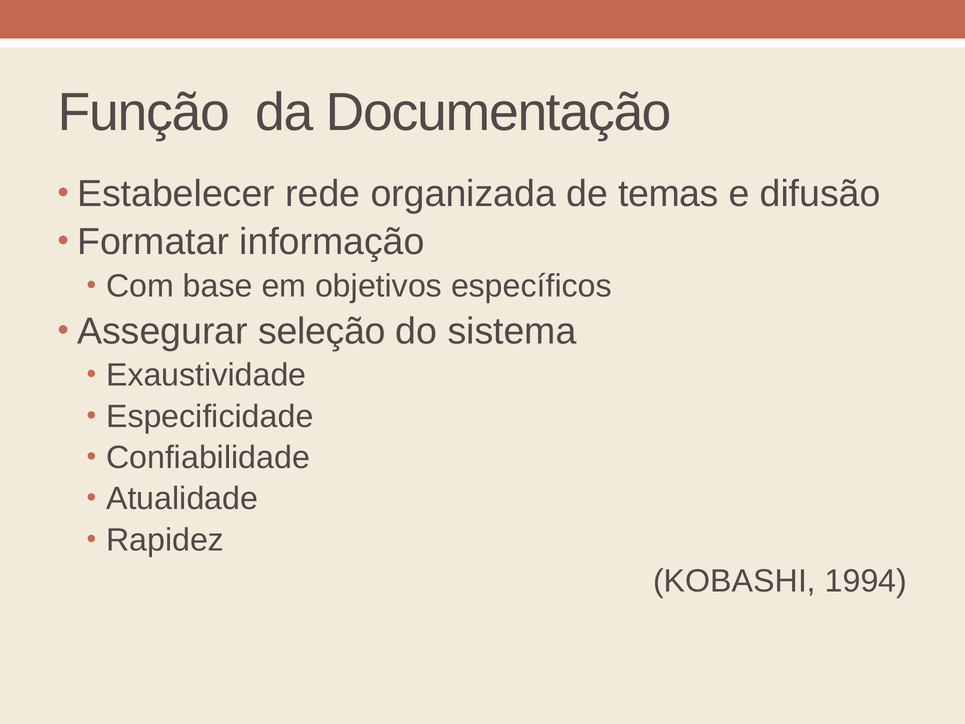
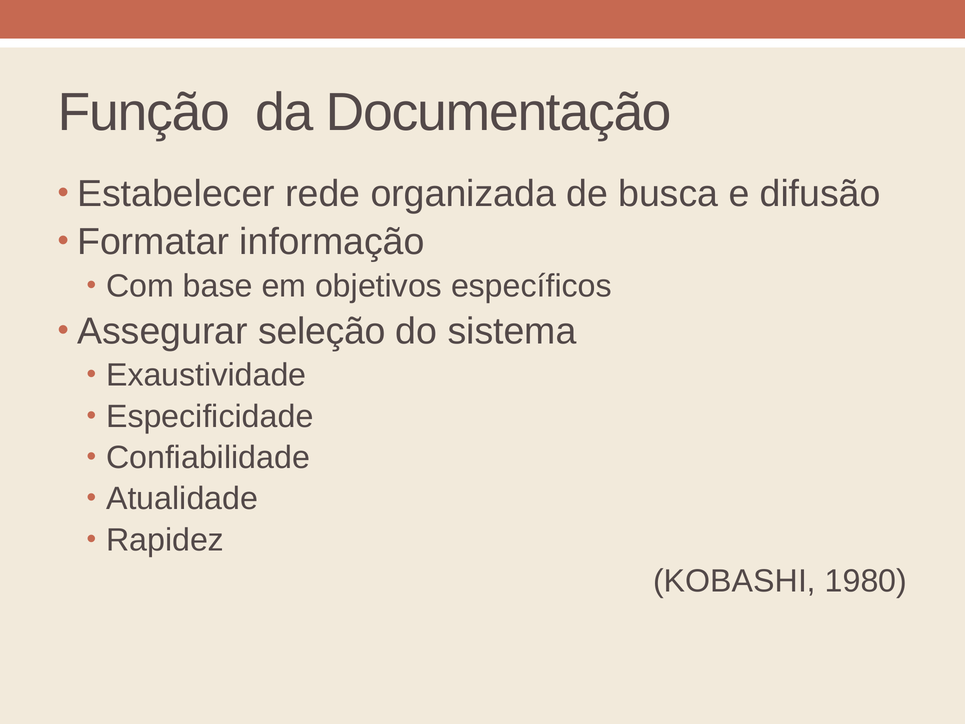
temas: temas -> busca (668, 194)
1994: 1994 -> 1980 (866, 581)
